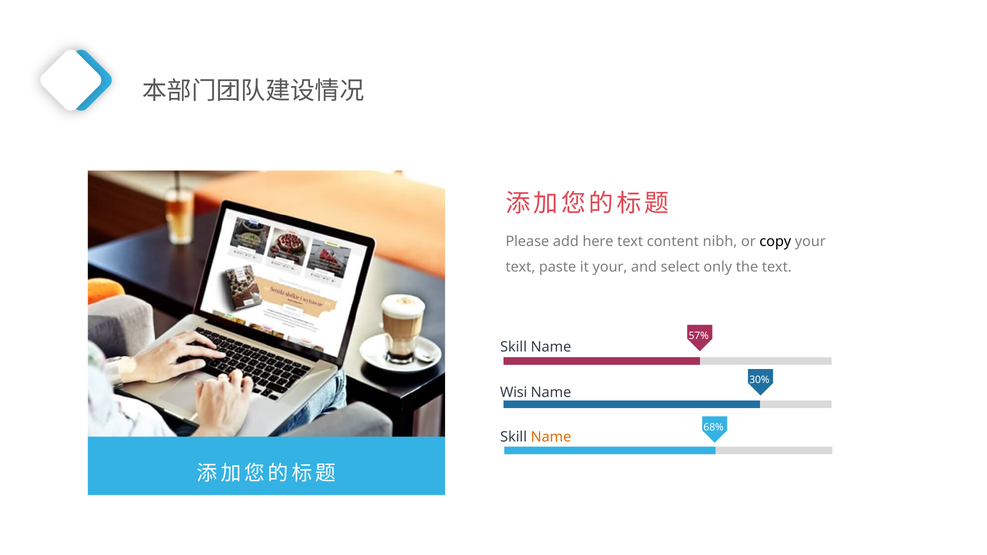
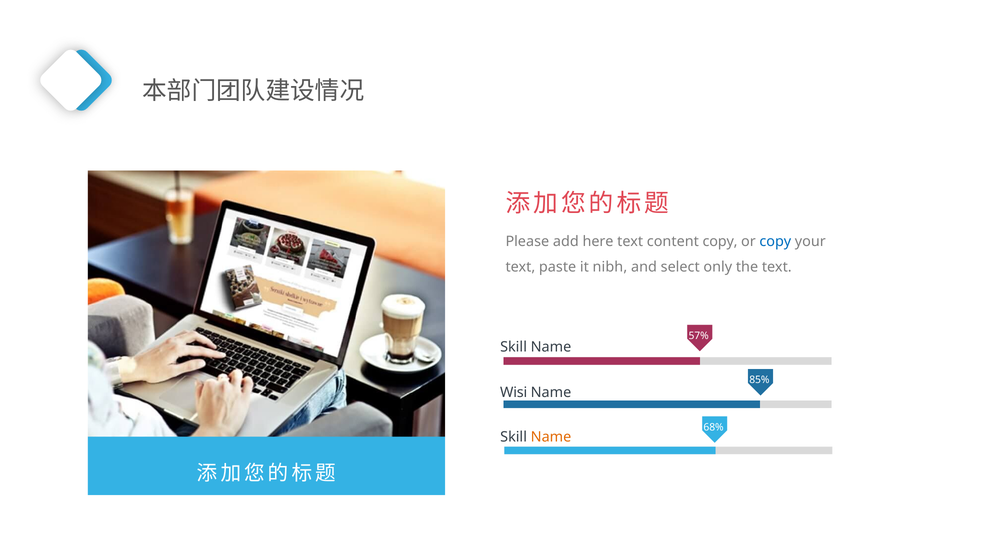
content nibh: nibh -> copy (720, 241)
copy colour: black -> blue (775, 241)
it your: your -> nibh (610, 267)
30%: 30% -> 85% (759, 380)
